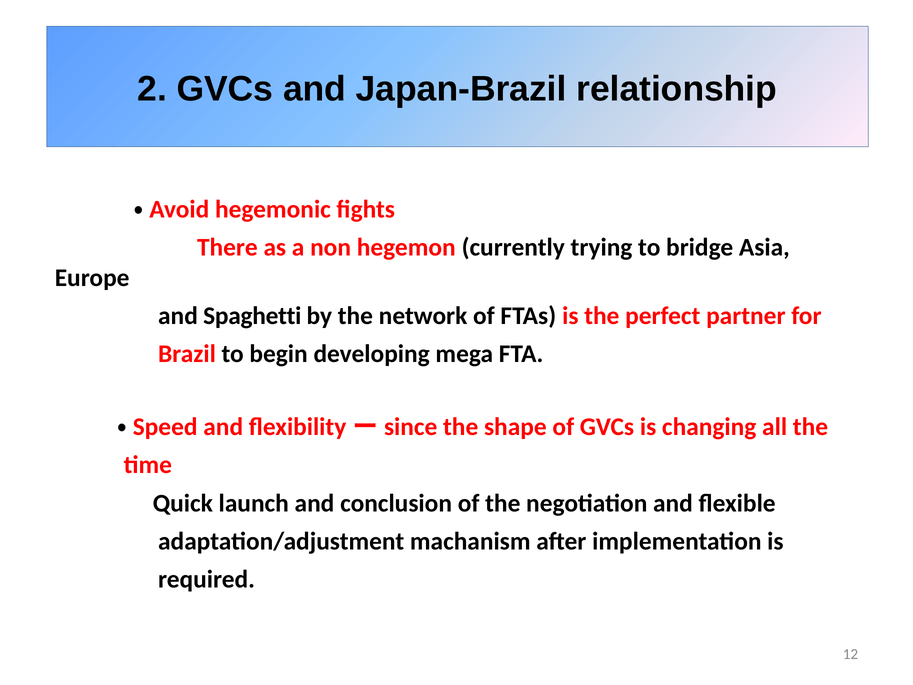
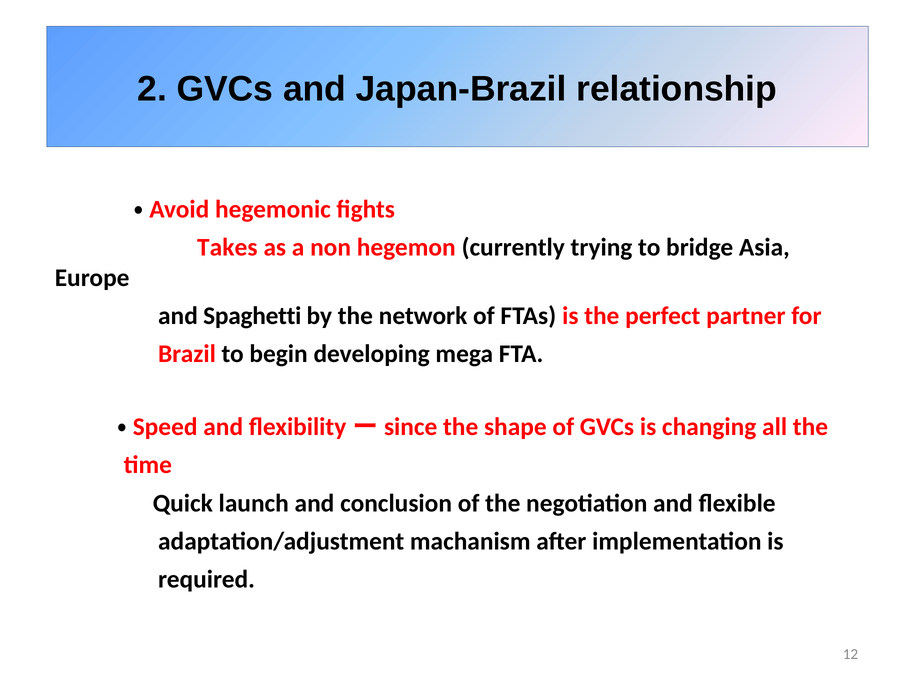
There: There -> Takes (227, 247)
